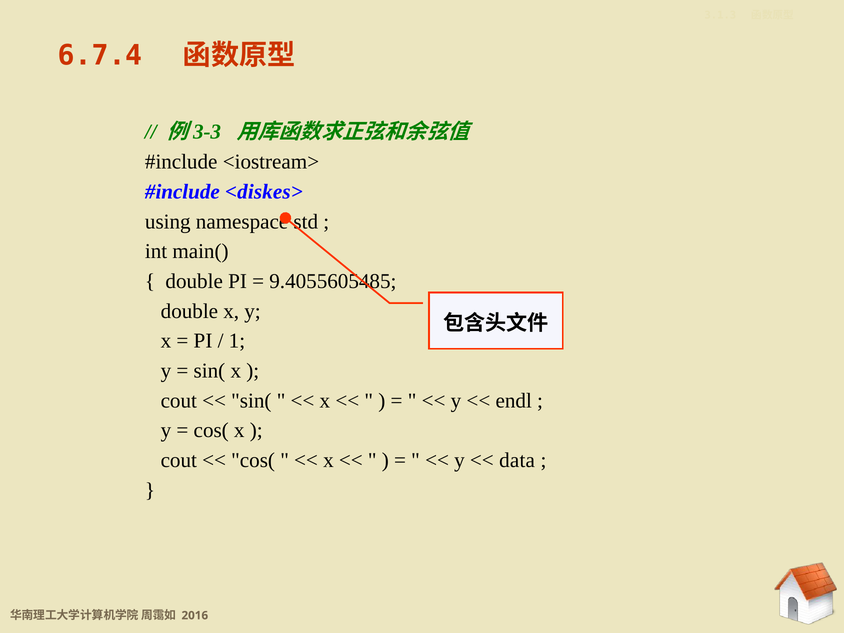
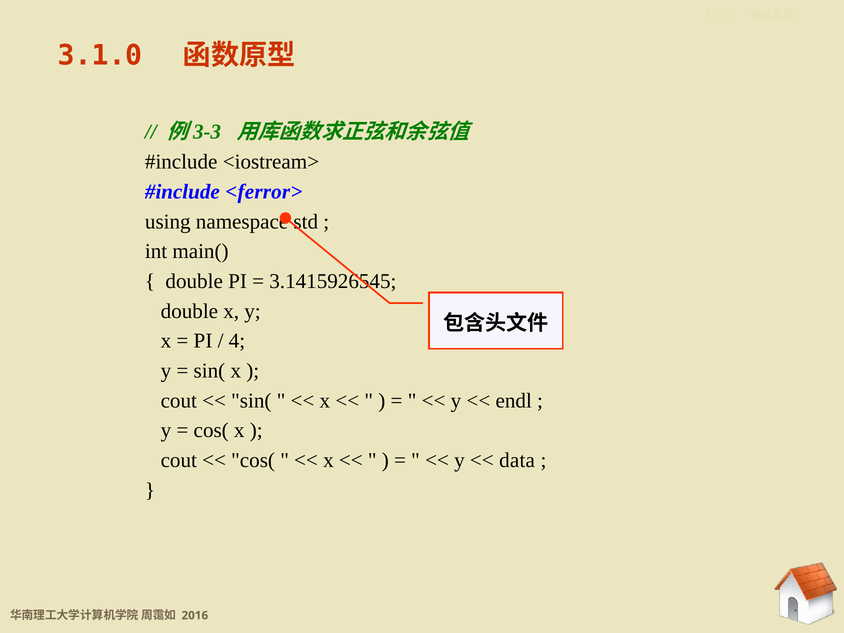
6.7.4: 6.7.4 -> 3.1.0 (100, 55)
<diskes>: <diskes> -> <ferror> (264, 192)
9.4055605485: 9.4055605485 -> 3.1415926545 (333, 281)
1: 1 -> 4 (237, 341)
